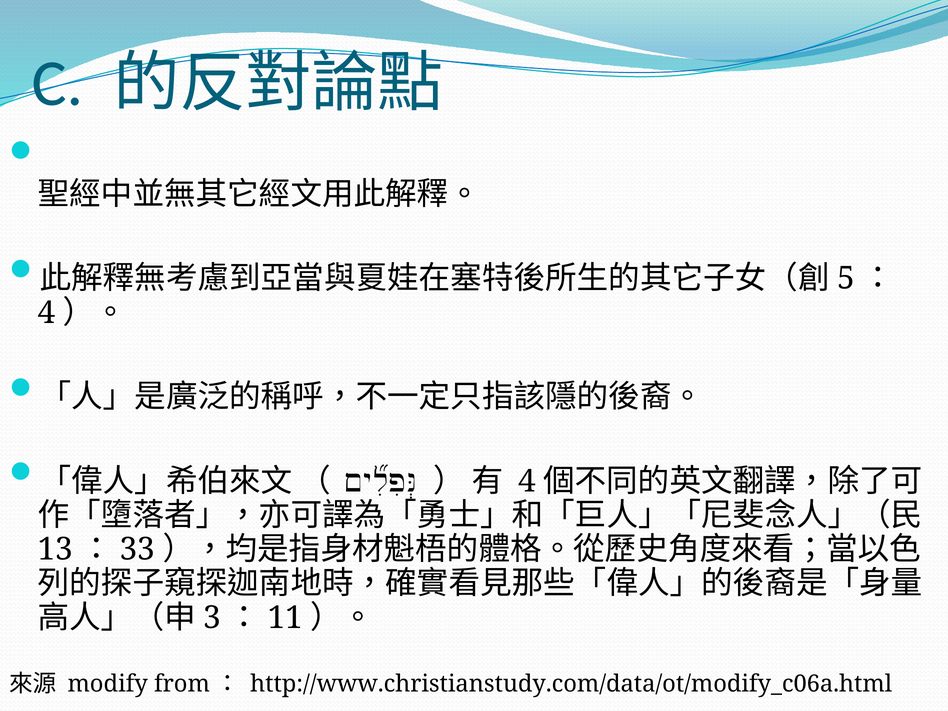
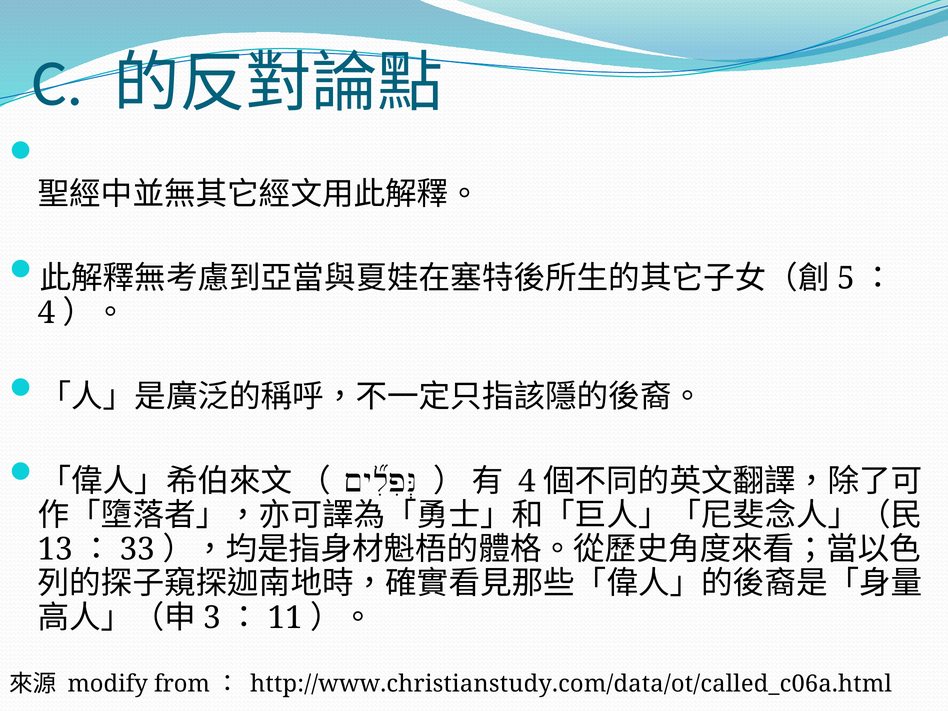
http://www.christianstudy.com/data/ot/modify_c06a.html: http://www.christianstudy.com/data/ot/modify_c06a.html -> http://www.christianstudy.com/data/ot/called_c06a.html (571, 684)
